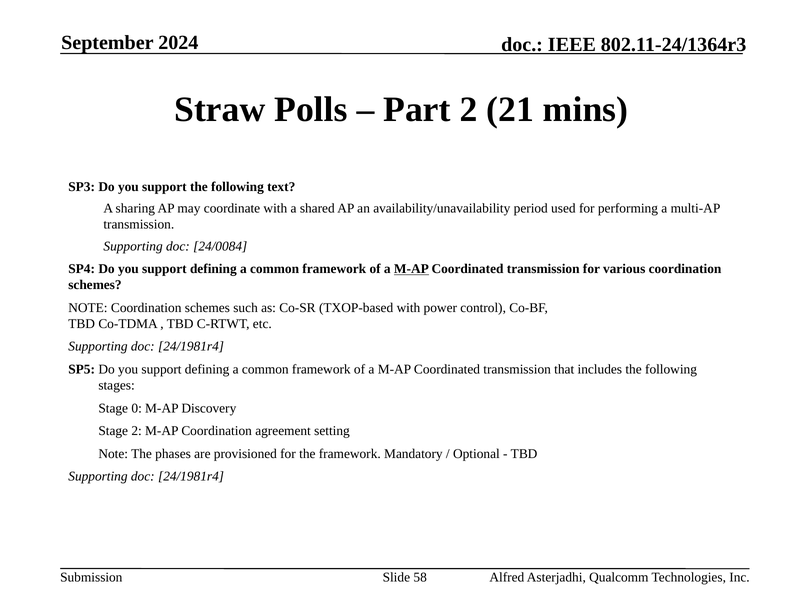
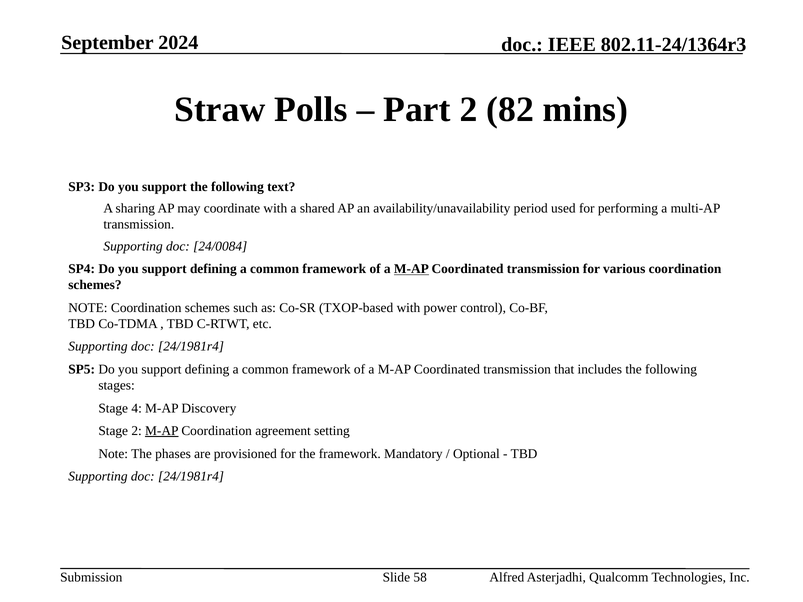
21: 21 -> 82 (510, 109)
0: 0 -> 4 (137, 408)
M-AP underline: none -> present (162, 431)
